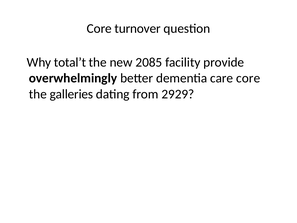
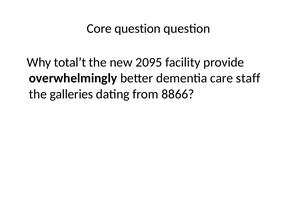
Core turnover: turnover -> question (138, 28)
2085: 2085 -> 2095 (149, 62)
care core: core -> staff (248, 78)
2929: 2929 -> 8866 (178, 94)
